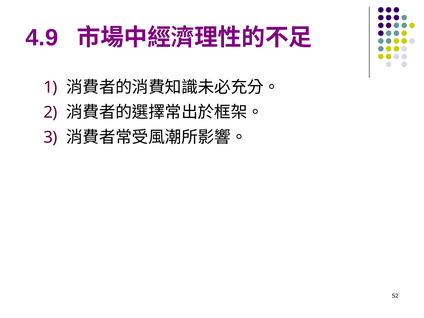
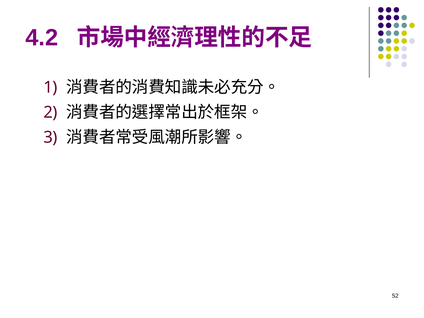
4.9: 4.9 -> 4.2 (42, 38)
